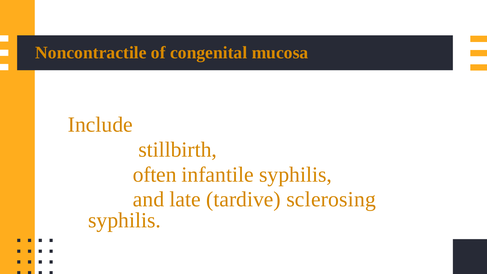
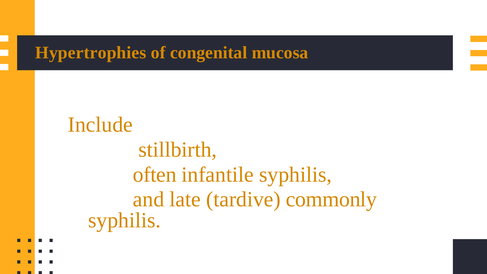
Noncontractile: Noncontractile -> Hypertrophies (91, 53)
sclerosing: sclerosing -> commonly (331, 199)
